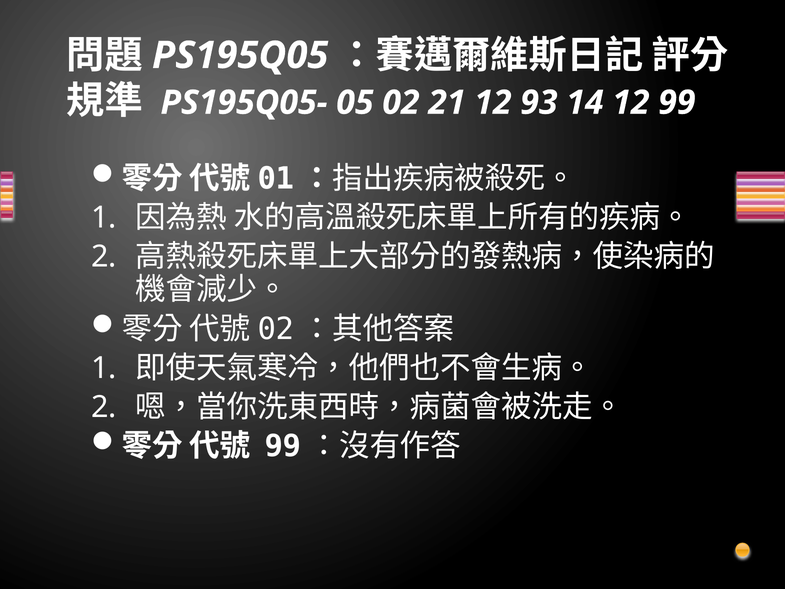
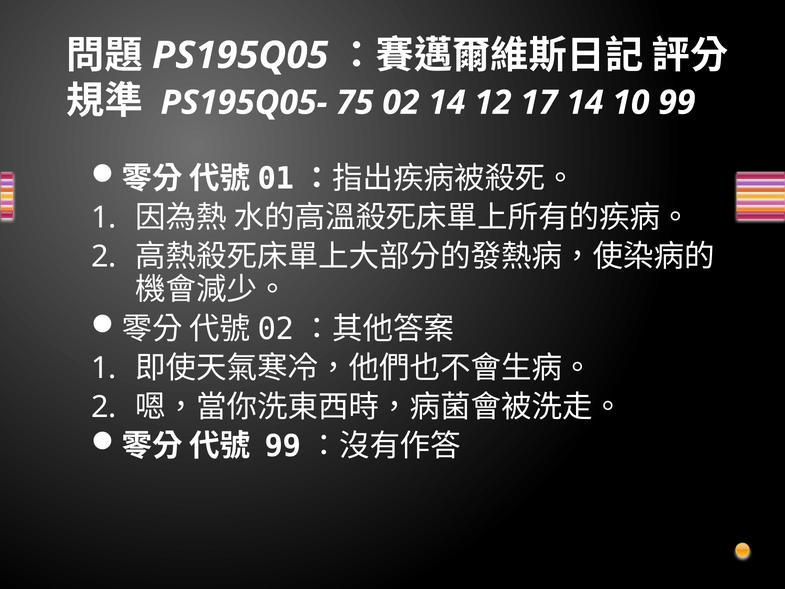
05: 05 -> 75 (355, 103)
02 21: 21 -> 14 (447, 103)
93: 93 -> 17 (539, 103)
14 12: 12 -> 10 (631, 103)
